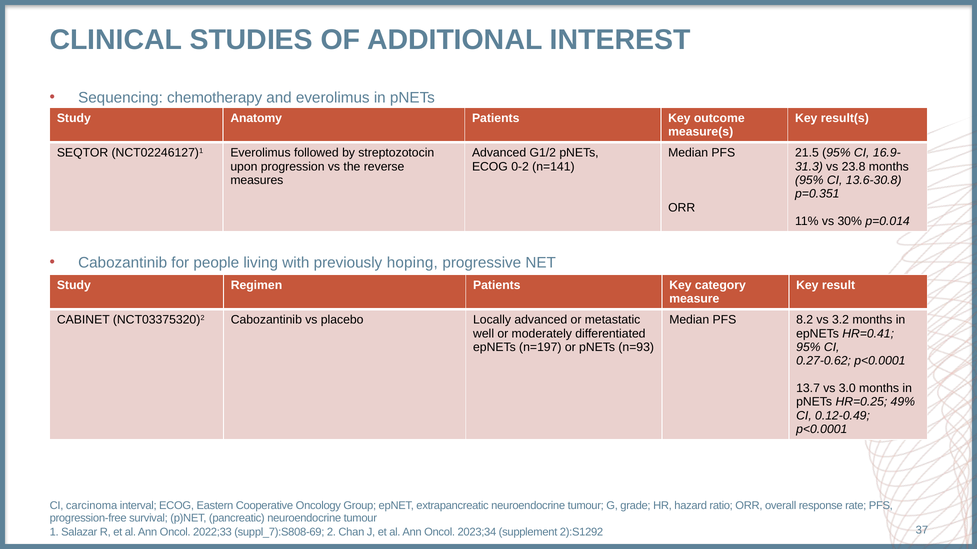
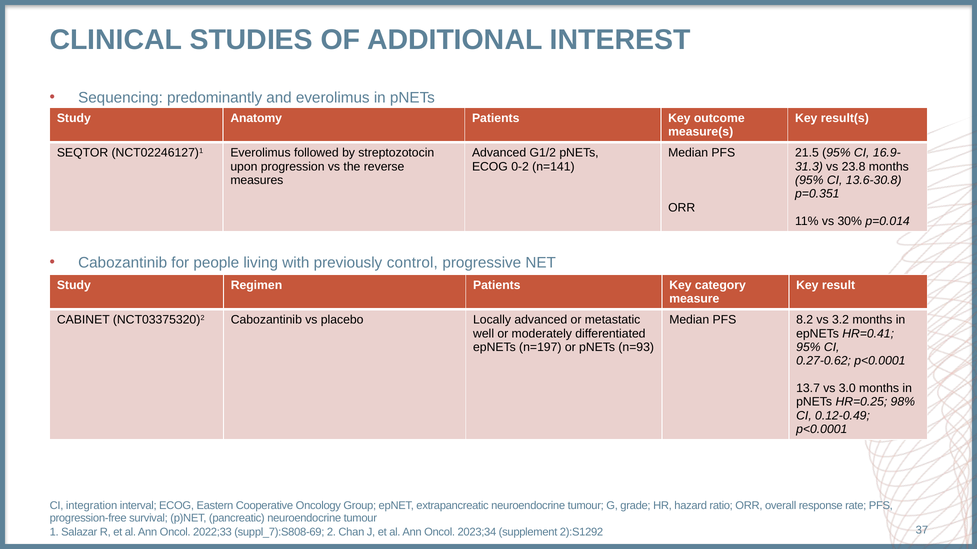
chemotherapy: chemotherapy -> predominantly (215, 98)
hoping: hoping -> control (412, 263)
49%: 49% -> 98% (903, 402)
carcinoma: carcinoma -> integration (92, 506)
